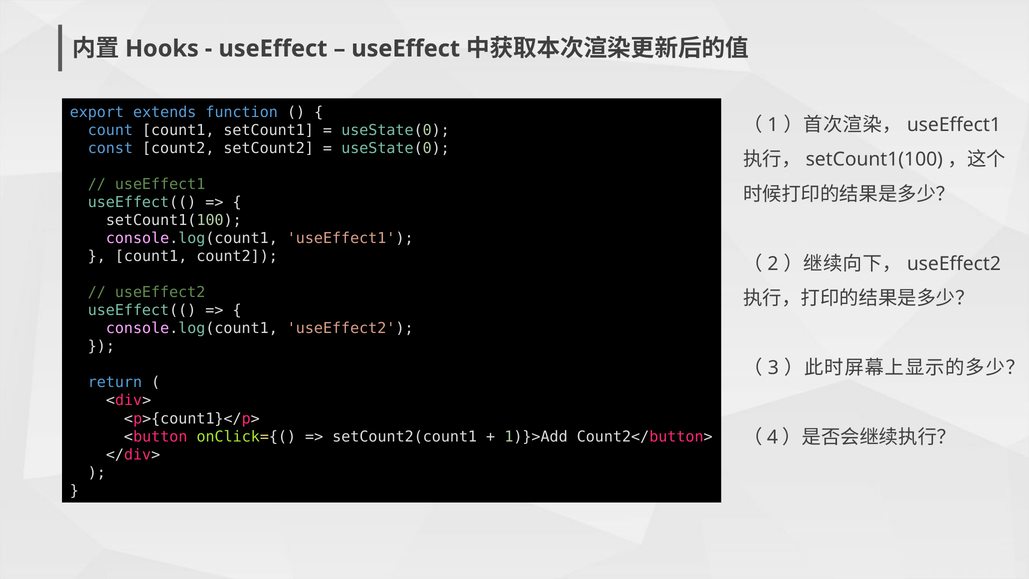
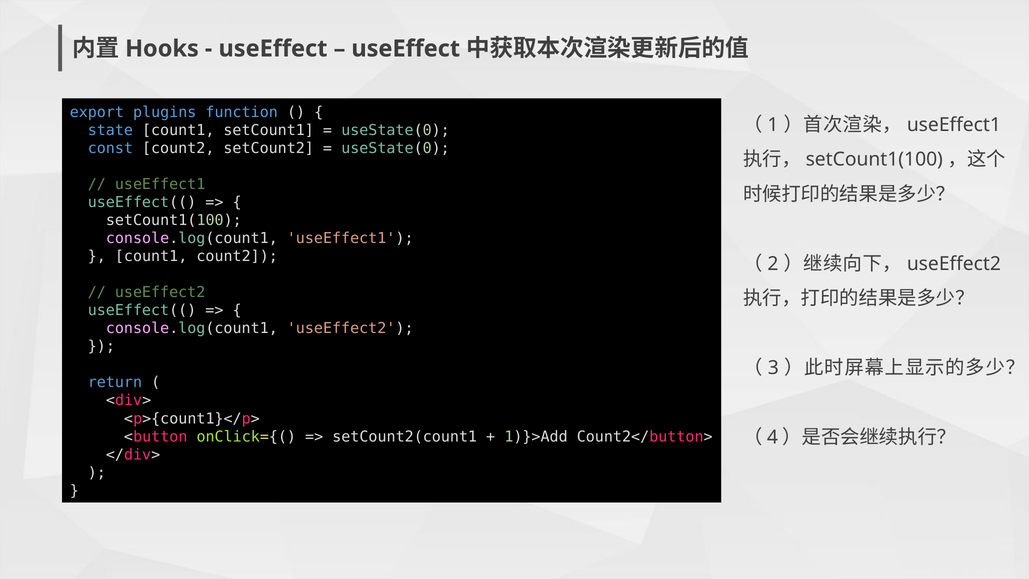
extends: extends -> plugins (165, 112)
count: count -> state (110, 130)
